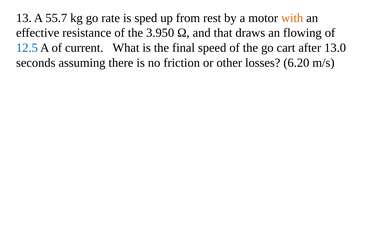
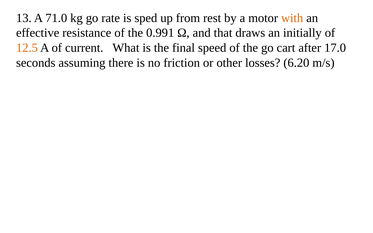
55.7: 55.7 -> 71.0 (56, 18)
3.950: 3.950 -> 0.991 (160, 33)
flowing: flowing -> initially (302, 33)
12.5 colour: blue -> orange (27, 48)
13.0: 13.0 -> 17.0 (335, 48)
